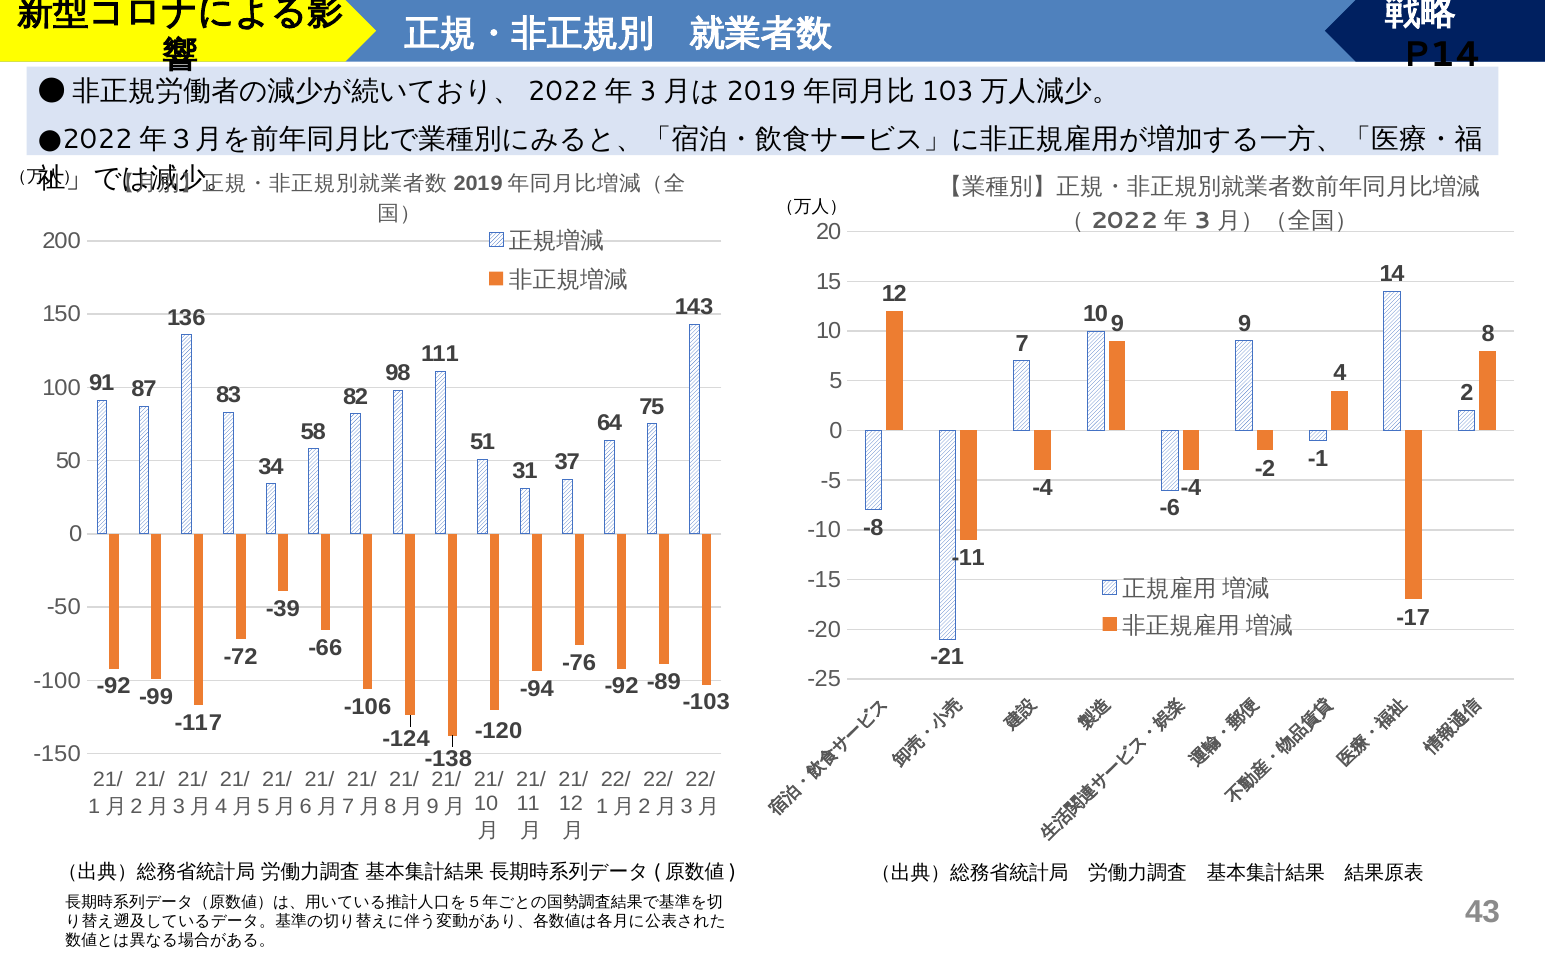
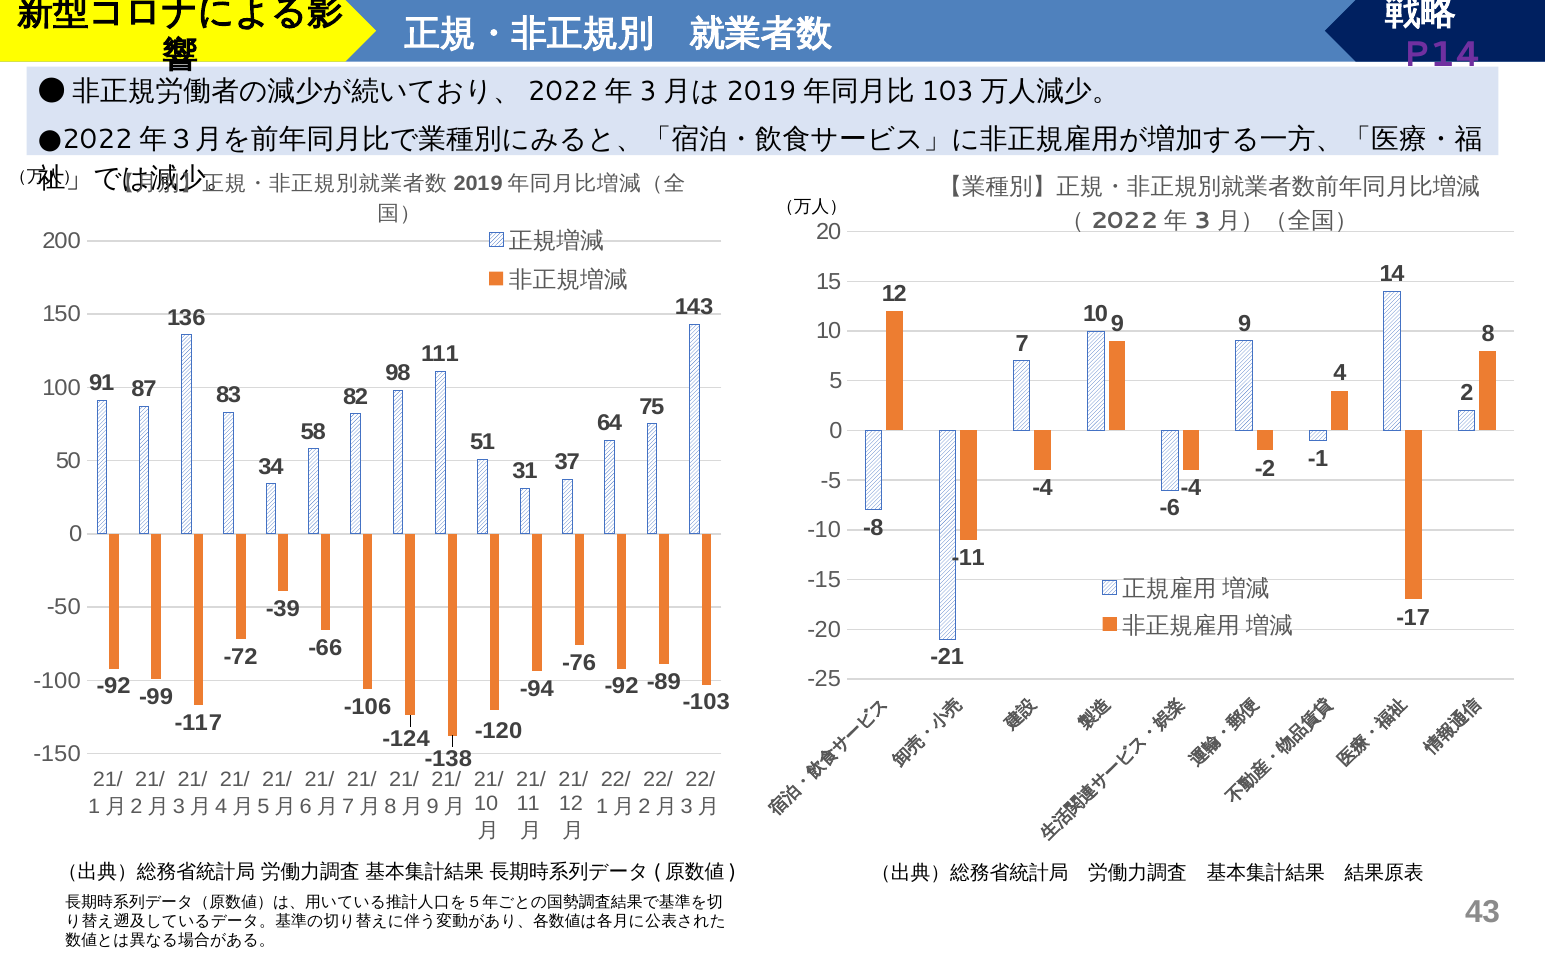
P14 colour: black -> purple (1442, 55)
